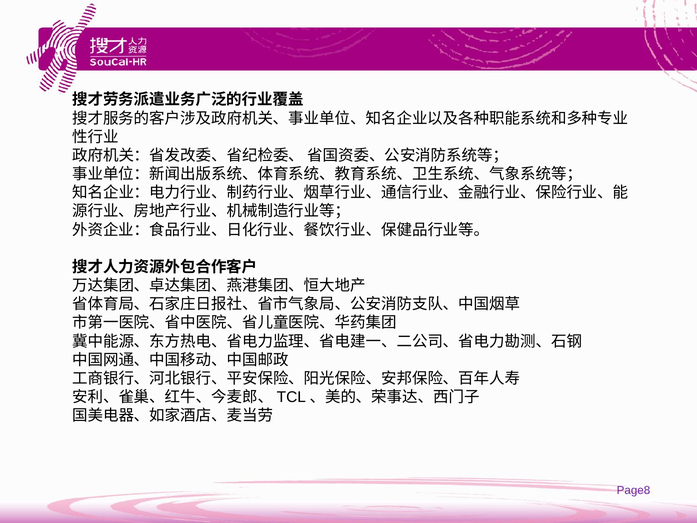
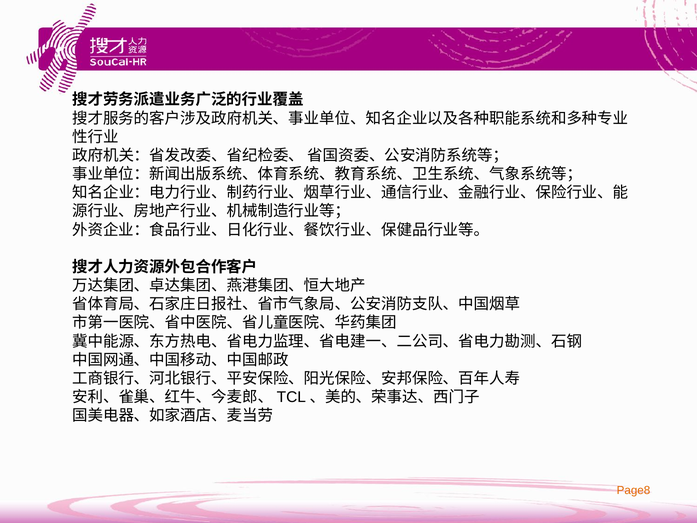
Page8 colour: purple -> orange (633, 490)
